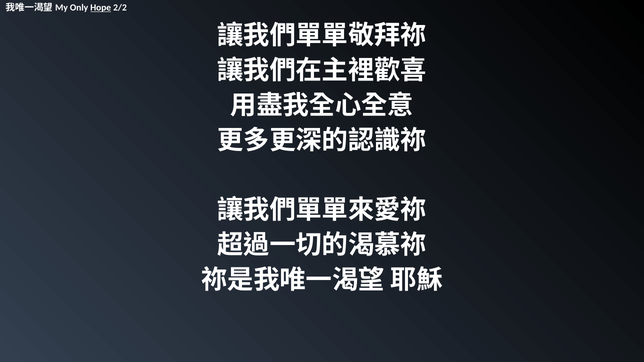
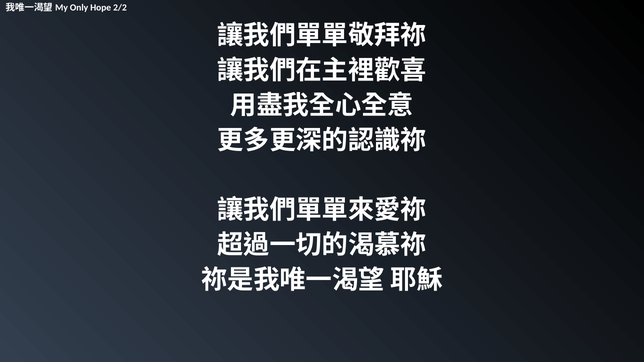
Hope underline: present -> none (101, 8)
